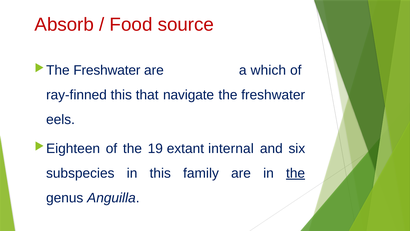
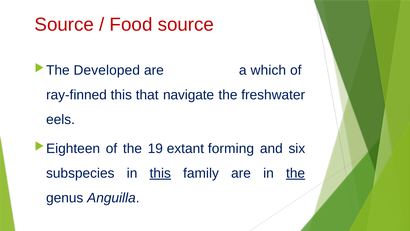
Absorb: Absorb -> Source (64, 24)
Freshwater: Freshwater -> Developed (107, 70)
internal: internal -> forming (231, 148)
this underline: none -> present (160, 173)
